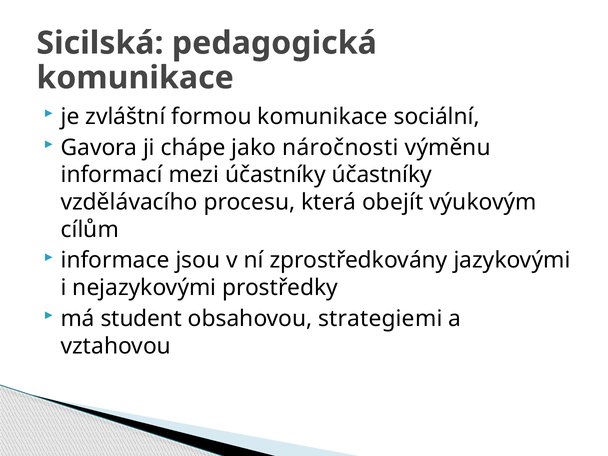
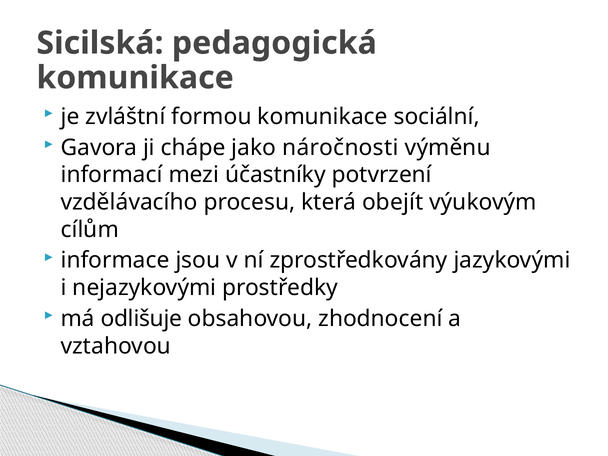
účastníky účastníky: účastníky -> potvrzení (382, 175)
student: student -> odlišuje (141, 319)
strategiemi: strategiemi -> zhodnocení (380, 319)
